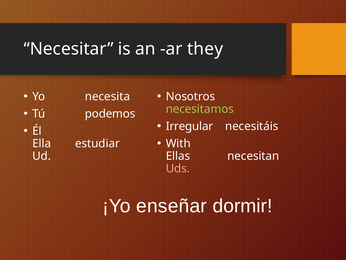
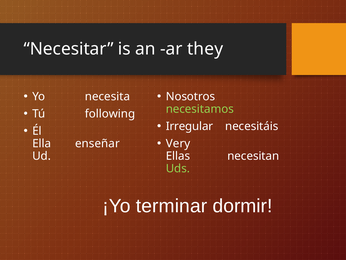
podemos: podemos -> following (110, 114)
With: With -> Very (178, 143)
estudiar: estudiar -> enseñar (97, 143)
Uds colour: pink -> light green (178, 168)
enseñar: enseñar -> terminar (172, 206)
